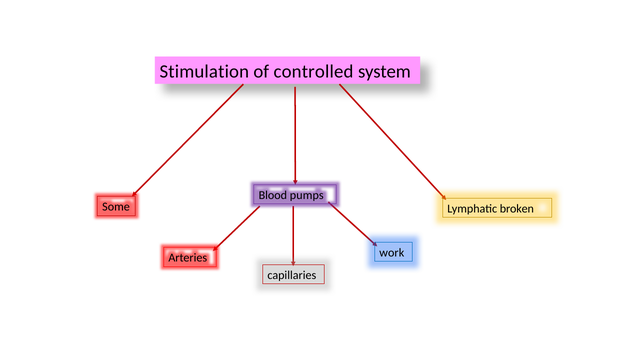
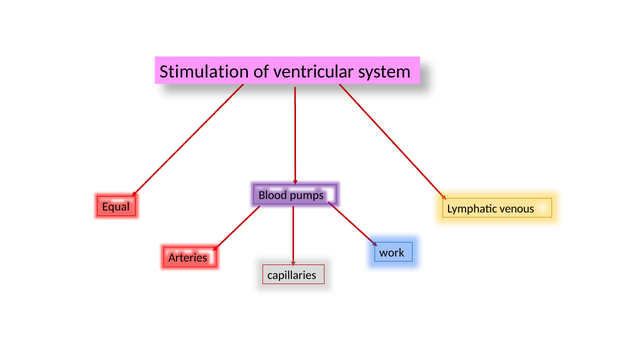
controlled: controlled -> ventricular (314, 72)
Some: Some -> Equal (116, 207)
broken: broken -> venous (517, 209)
